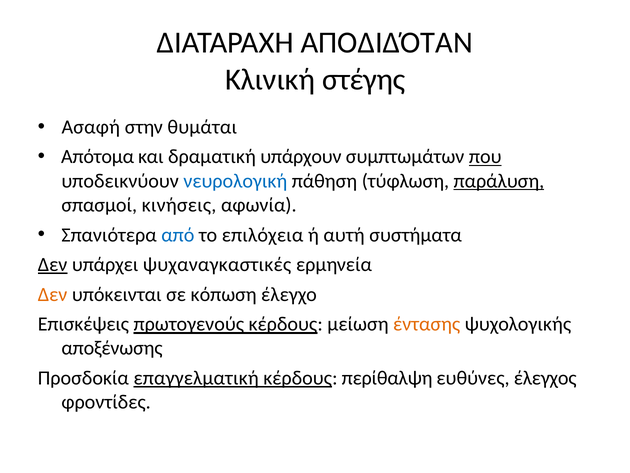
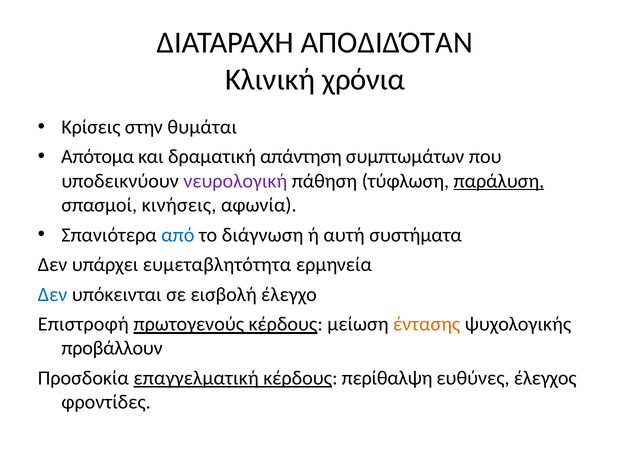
στέγης: στέγης -> χρόνια (364, 79)
Ασαφή: Ασαφή -> Κρίσεις (91, 127)
υπάρχουν: υπάρχουν -> απάντηση (301, 157)
που underline: present -> none (485, 157)
νευρολογική colour: blue -> purple (235, 181)
επιλόχεια: επιλόχεια -> διάγνωση (263, 235)
Δεν underline: present -> none (53, 264)
ψυχαναγκαστικές: ψυχαναγκαστικές -> ευμεταβλητότητα (217, 264)
Δεν colour: orange -> blue (53, 294)
κόπωση: κόπωση -> εισβολή (224, 294)
Επισκέψεις: Επισκέψεις -> Επιστροφή (83, 324)
αποξένωσης: αποξένωσης -> προβάλλουν (112, 348)
